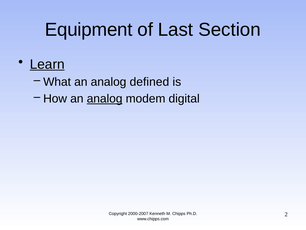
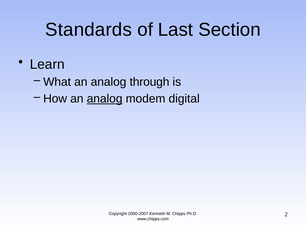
Equipment: Equipment -> Standards (89, 30)
Learn underline: present -> none (47, 64)
defined: defined -> through (150, 82)
